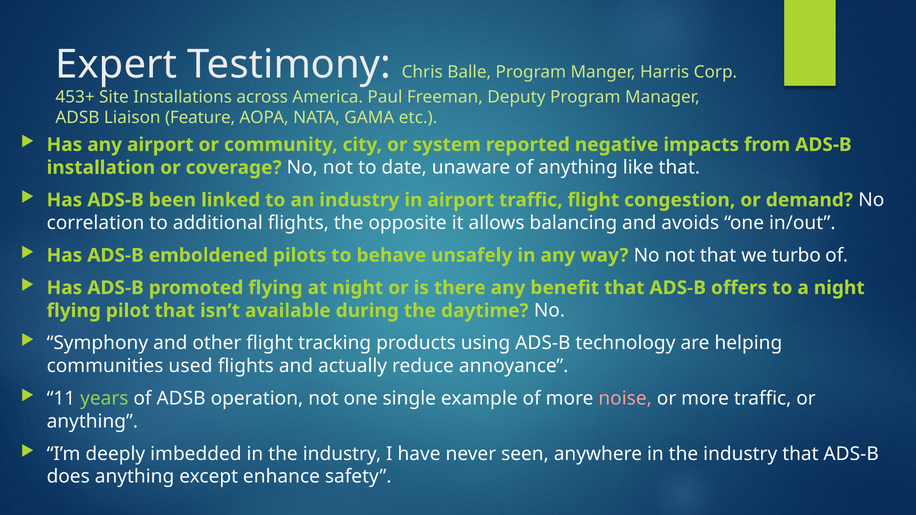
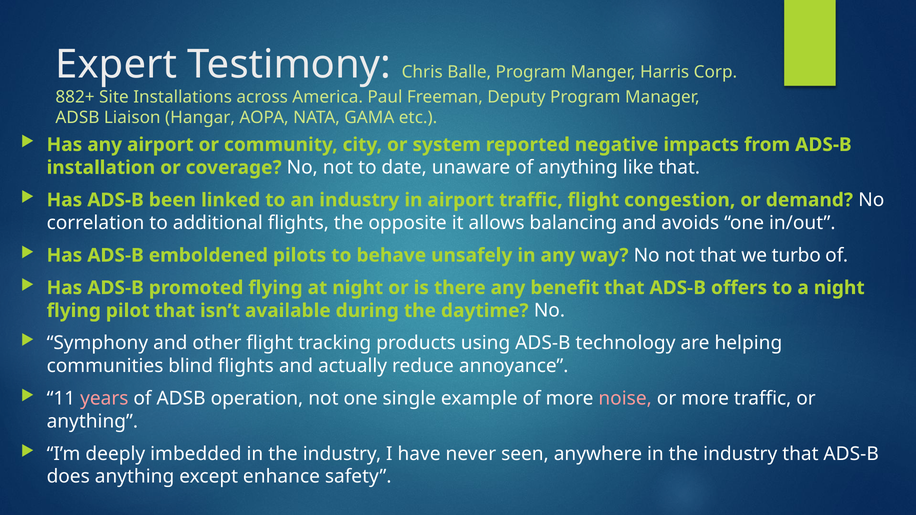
453+: 453+ -> 882+ (75, 97)
Feature: Feature -> Hangar (200, 118)
used: used -> blind (191, 366)
years colour: light green -> pink (104, 399)
